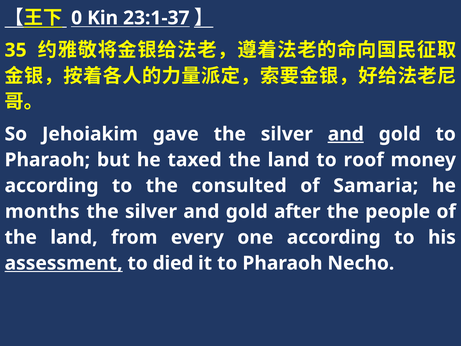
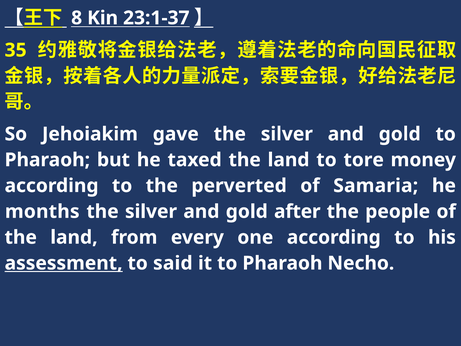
0: 0 -> 8 (77, 18)
and underline: present -> none (346, 134)
roof: roof -> tore (364, 160)
consulted: consulted -> perverted (239, 186)
died: died -> said (173, 263)
